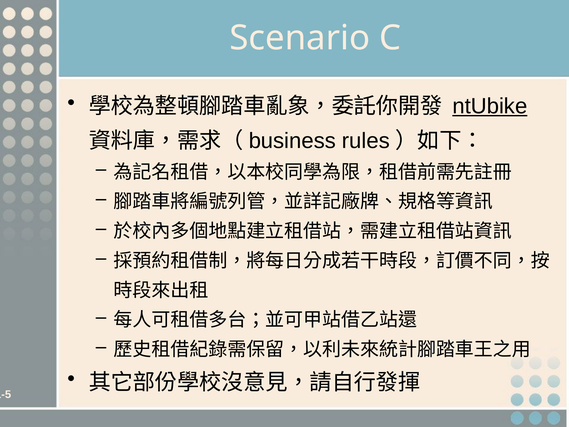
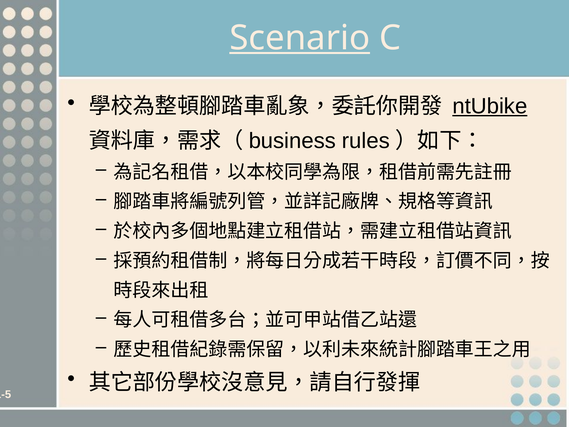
Scenario underline: none -> present (300, 38)
